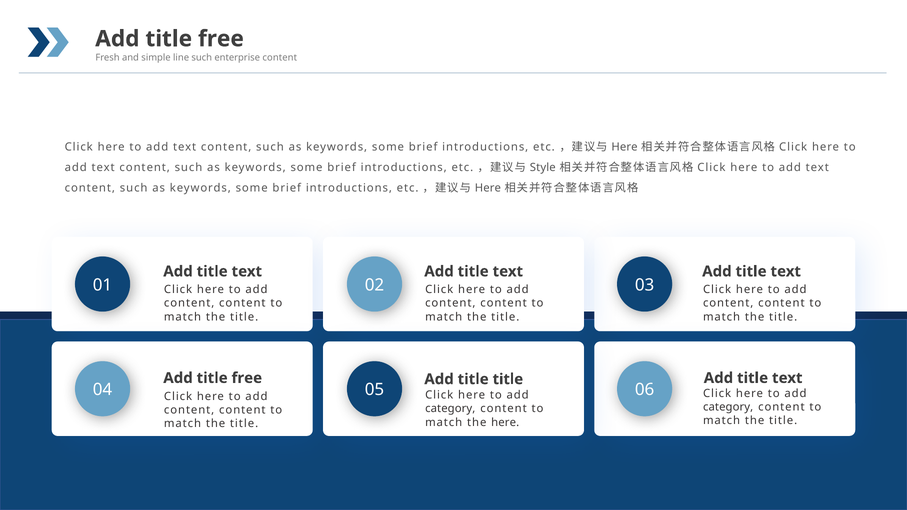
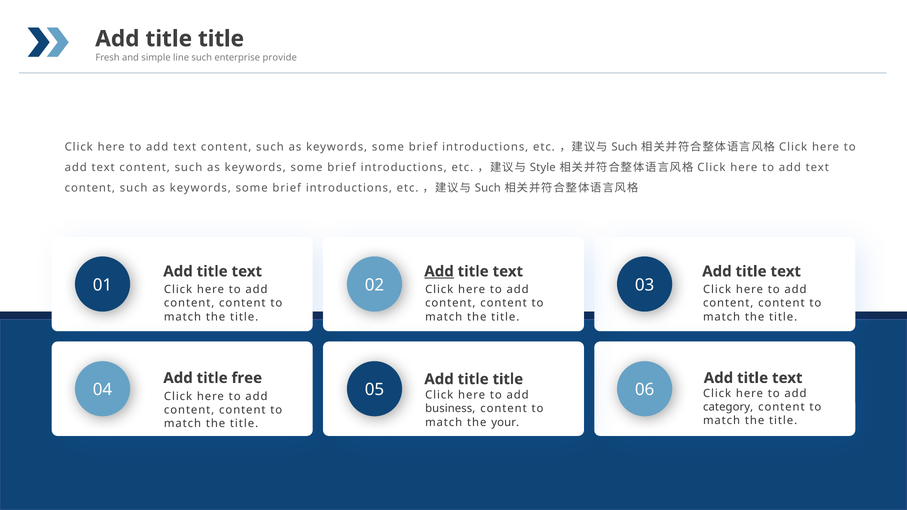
free: free -> title (221, 39)
enterprise content: content -> provide (280, 57)
Here: Here -> Such (624, 147)
Here: Here -> Such (488, 188)
Add underline: none -> present (439, 272)
category: category -> business (450, 409)
the here: here -> your (505, 422)
